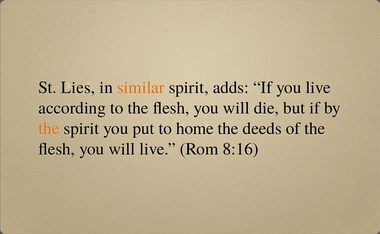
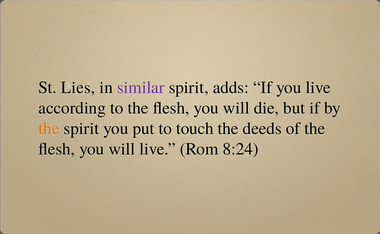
similar colour: orange -> purple (141, 87)
home: home -> touch (195, 128)
8:16: 8:16 -> 8:24 (241, 149)
